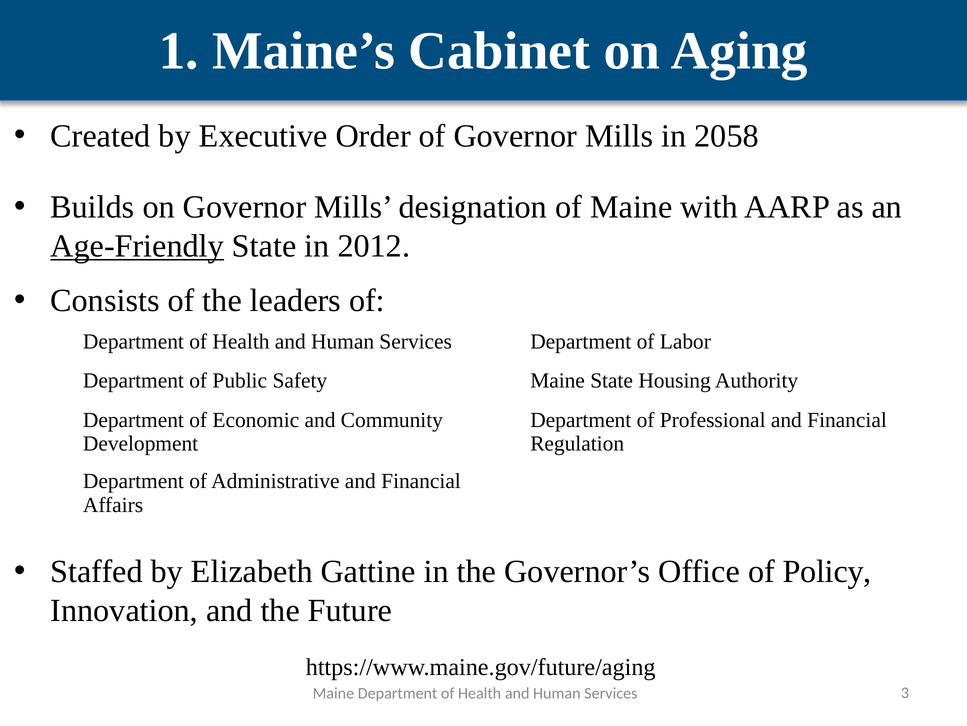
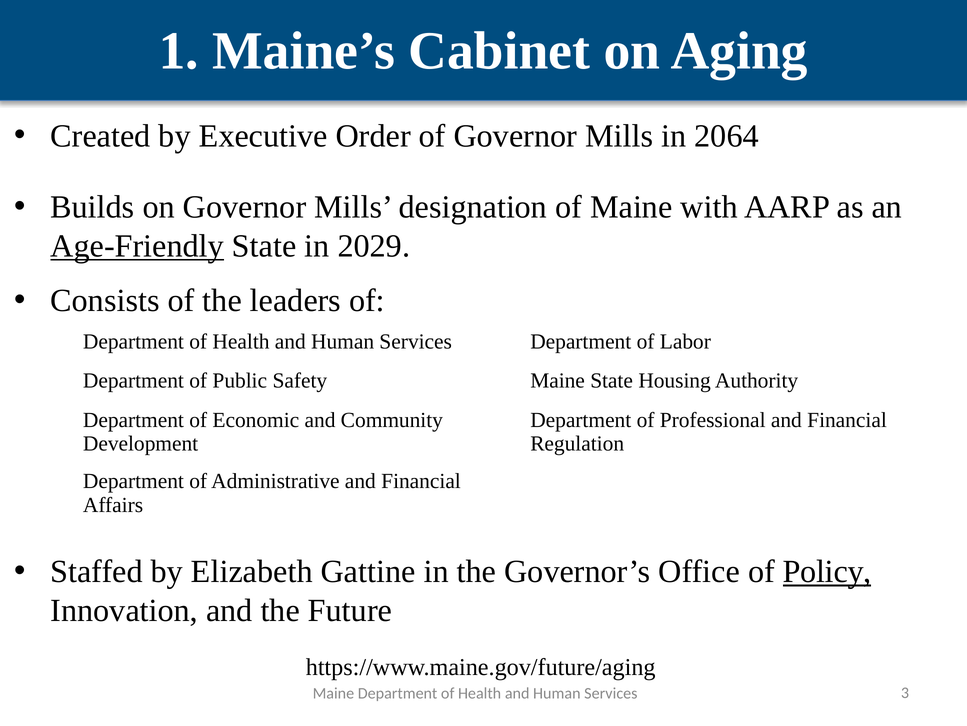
2058: 2058 -> 2064 (727, 136)
2012: 2012 -> 2029 (374, 246)
Policy underline: none -> present (827, 571)
